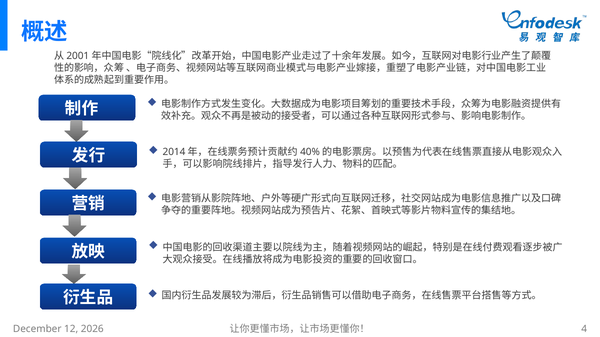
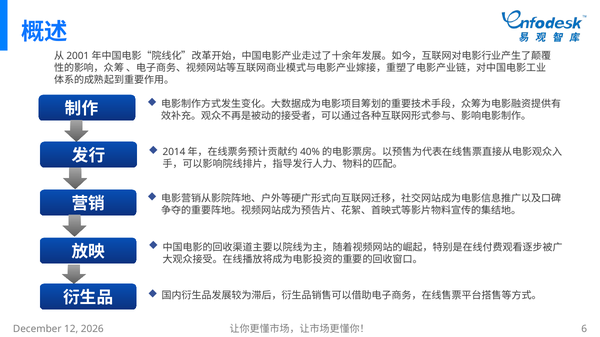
4: 4 -> 6 (584, 330)
